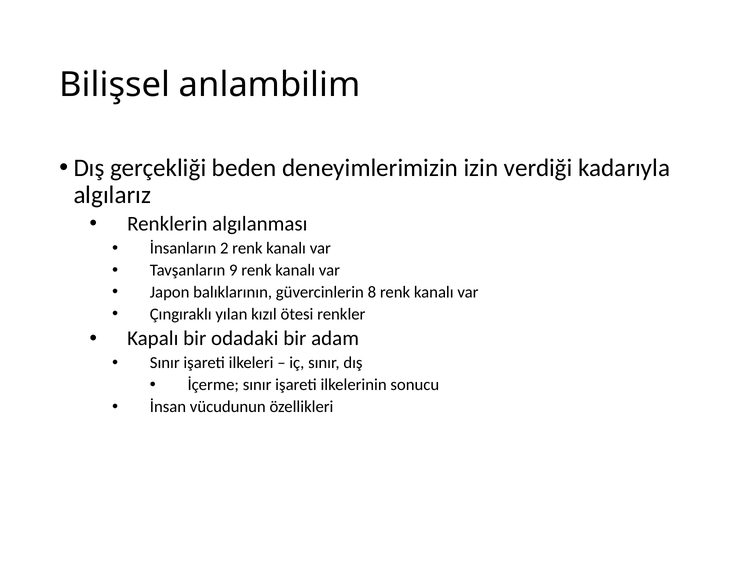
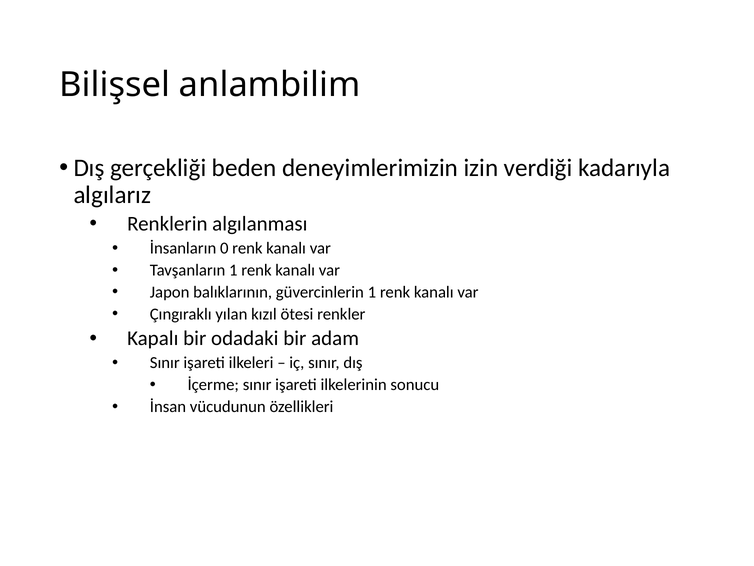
2: 2 -> 0 (224, 248)
Tavşanların 9: 9 -> 1 (233, 270)
güvercinlerin 8: 8 -> 1 (372, 292)
